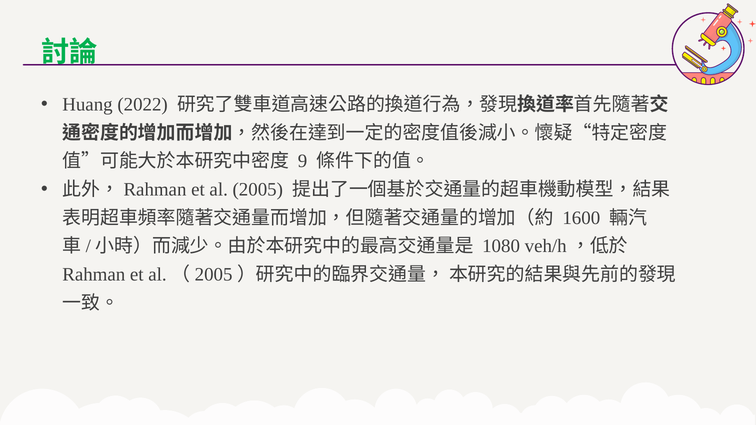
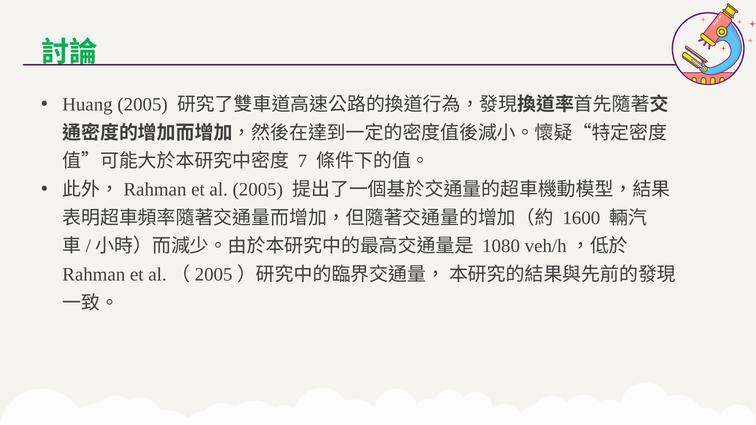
Huang 2022: 2022 -> 2005 (143, 105)
9: 9 -> 7 (303, 161)
